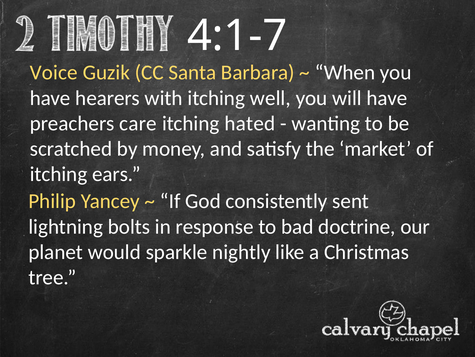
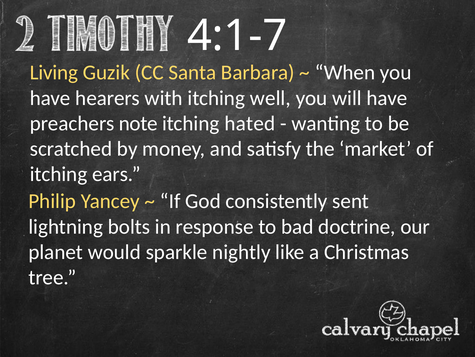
Voice: Voice -> Living (54, 72)
care: care -> note (138, 123)
